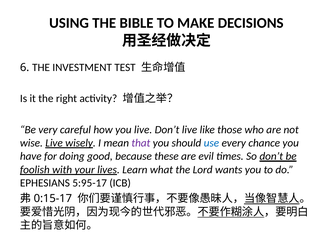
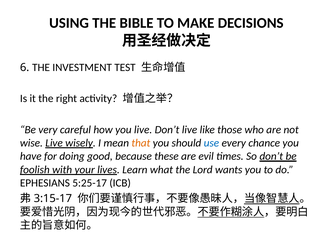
that colour: purple -> orange (141, 143)
5:95-17: 5:95-17 -> 5:25-17 (90, 183)
0:15-17: 0:15-17 -> 3:15-17 (53, 198)
